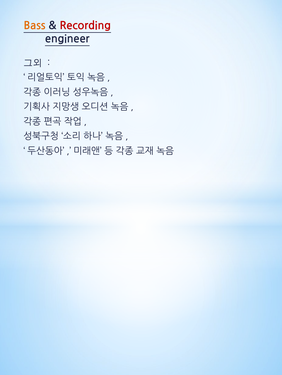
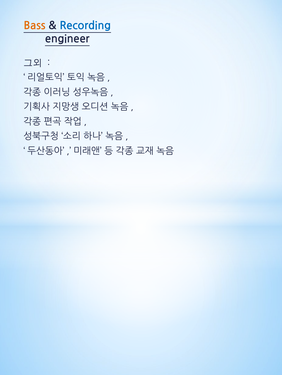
Recording colour: red -> blue (85, 26)
